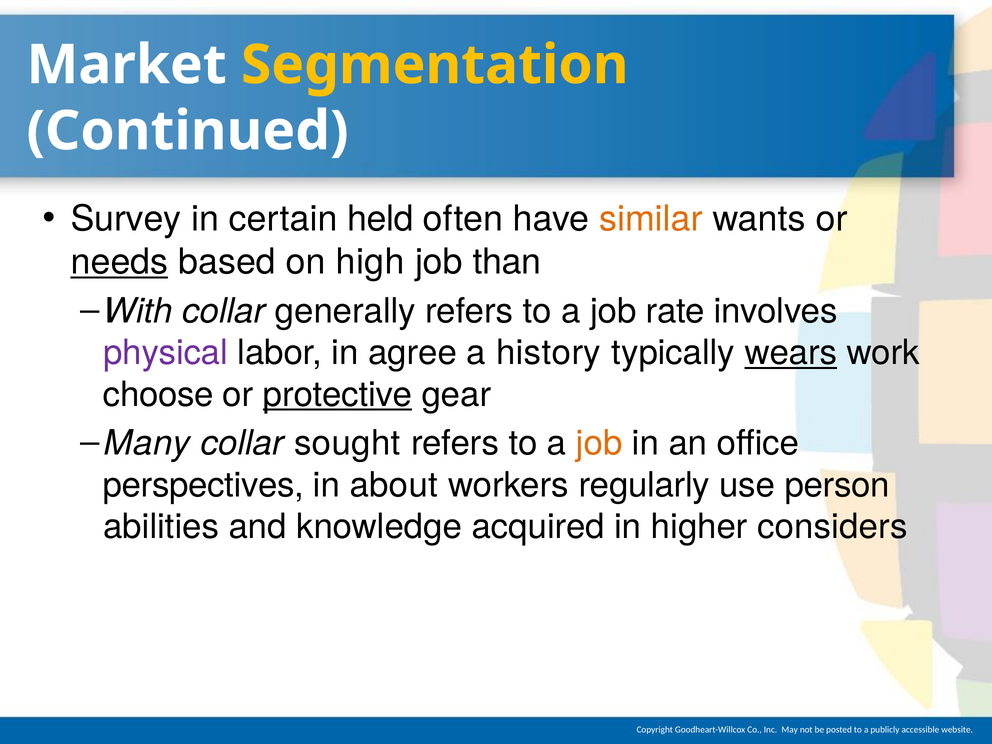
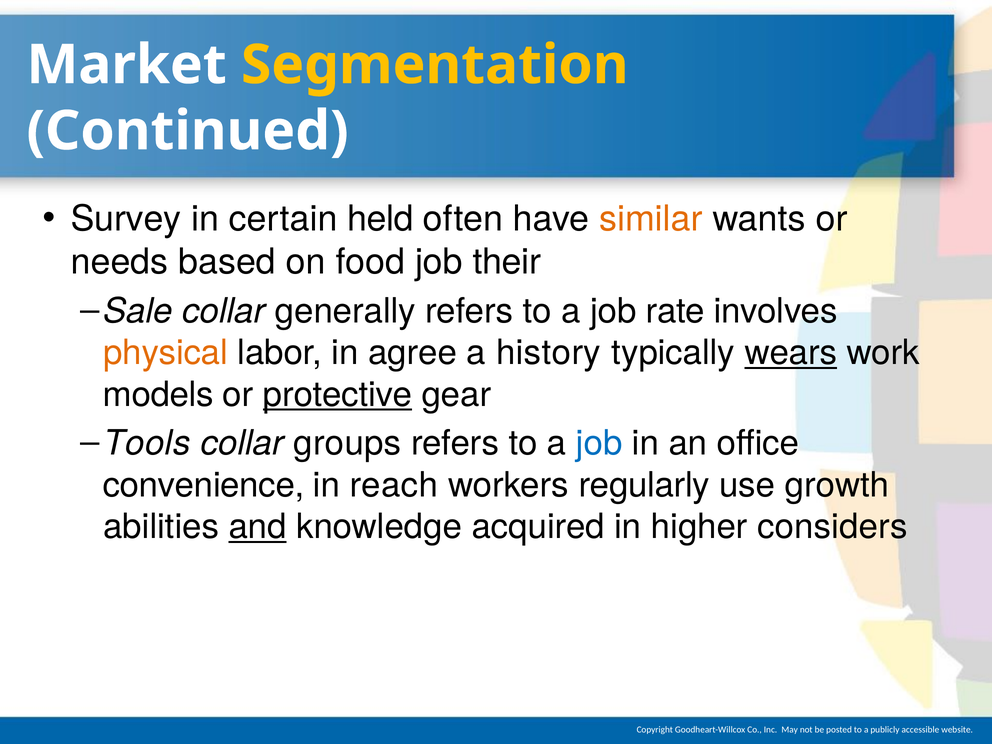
needs underline: present -> none (119, 262)
high: high -> food (370, 262)
than: than -> their (507, 262)
With: With -> Sale (138, 311)
physical colour: purple -> orange (166, 353)
choose: choose -> models (158, 395)
Many: Many -> Tools (147, 443)
sought: sought -> groups (347, 443)
job colour: orange -> blue (599, 443)
perspectives: perspectives -> convenience (203, 485)
about: about -> reach (394, 485)
person: person -> growth (837, 485)
and underline: none -> present (258, 527)
